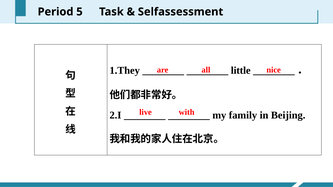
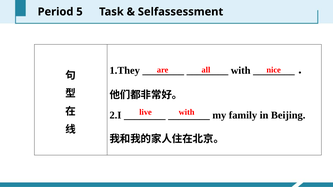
little: little -> with (241, 70)
